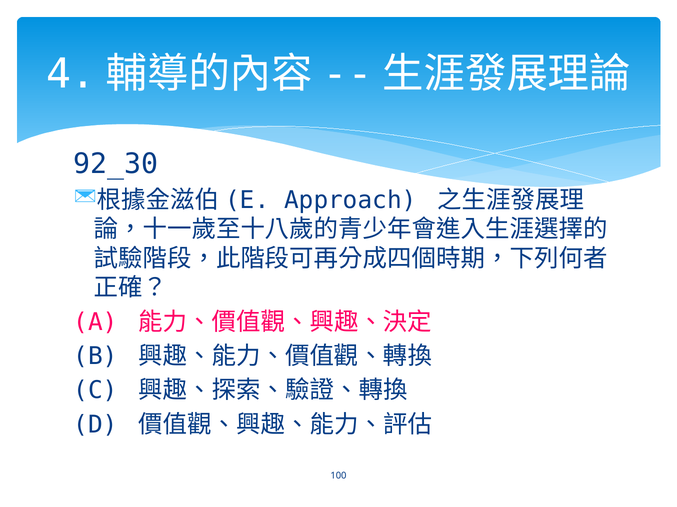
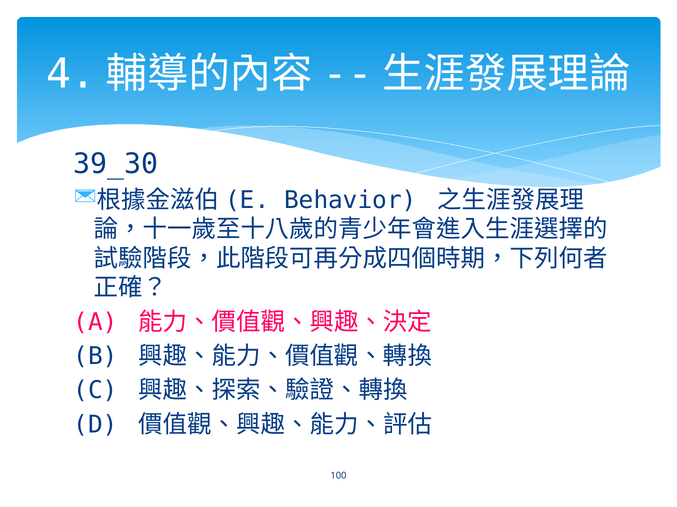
92_30: 92_30 -> 39_30 (116, 164)
Approach: Approach -> Behavior (350, 200)
